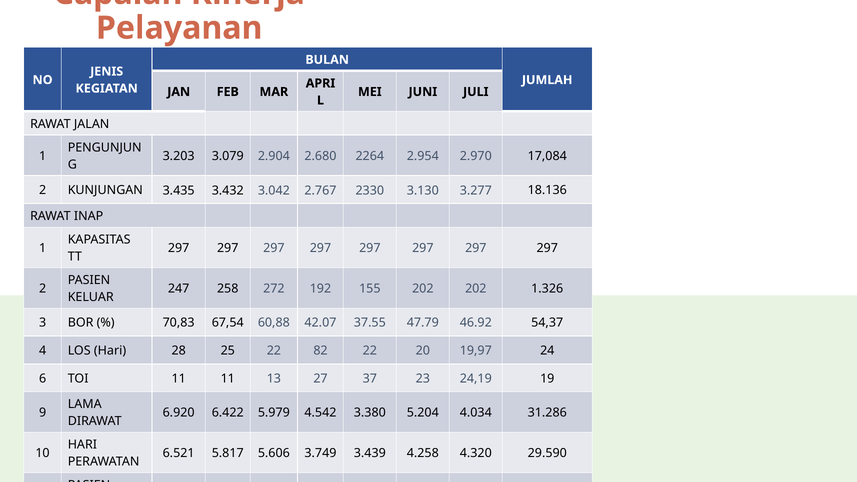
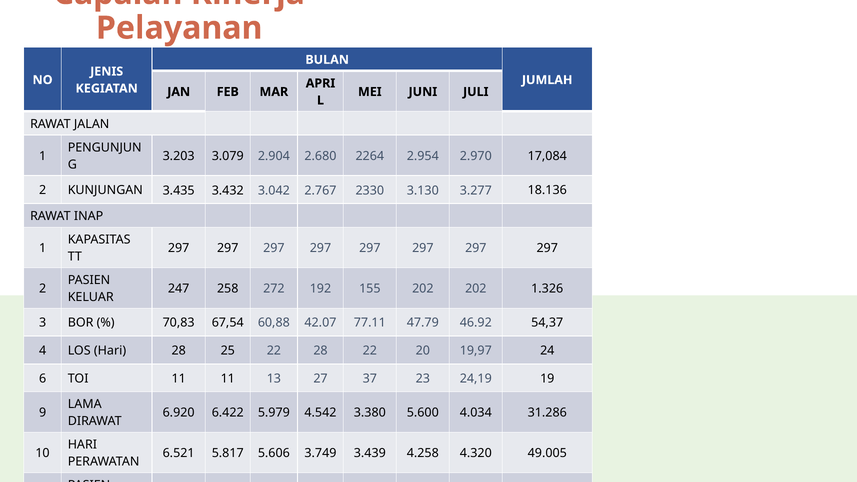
37.55: 37.55 -> 77.11 (370, 323)
22 82: 82 -> 28 (321, 351)
5.204: 5.204 -> 5.600 (423, 413)
29.590: 29.590 -> 49.005 (547, 453)
